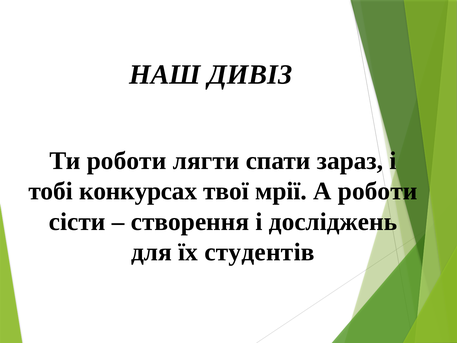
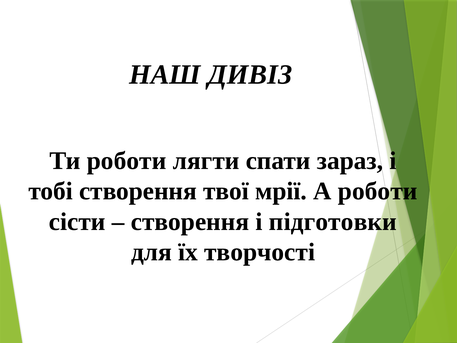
тобі конкурсах: конкурсах -> створення (138, 191)
досліджень: досліджень -> підготовки (333, 222)
студентів: студентів -> творчості (260, 252)
